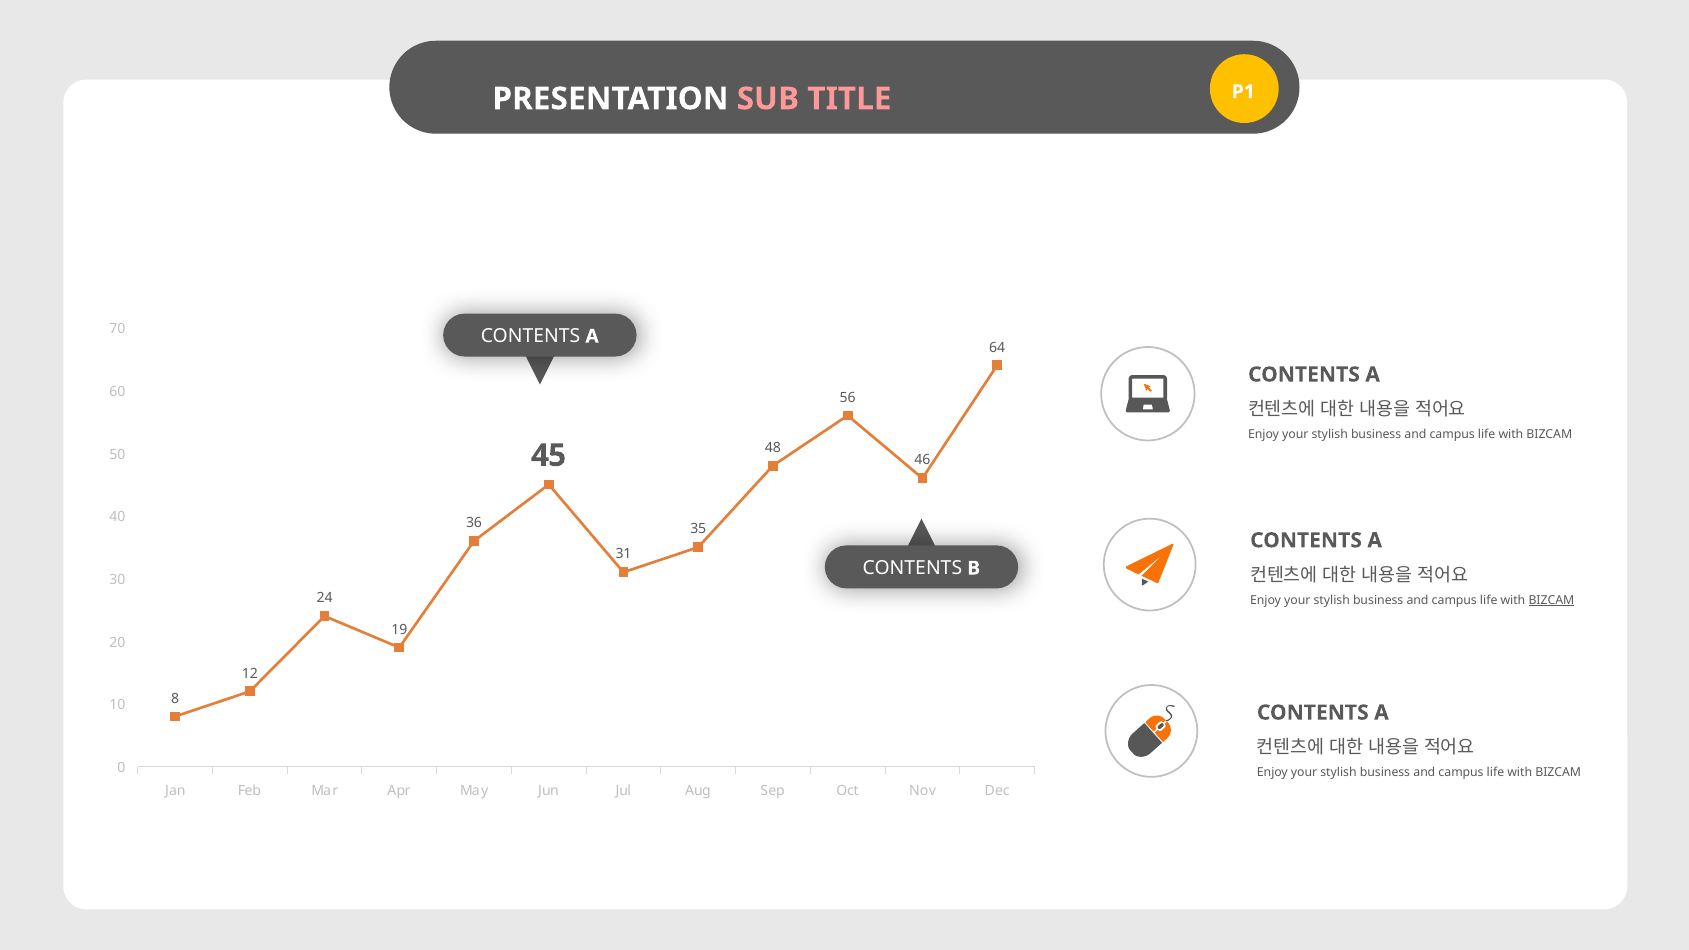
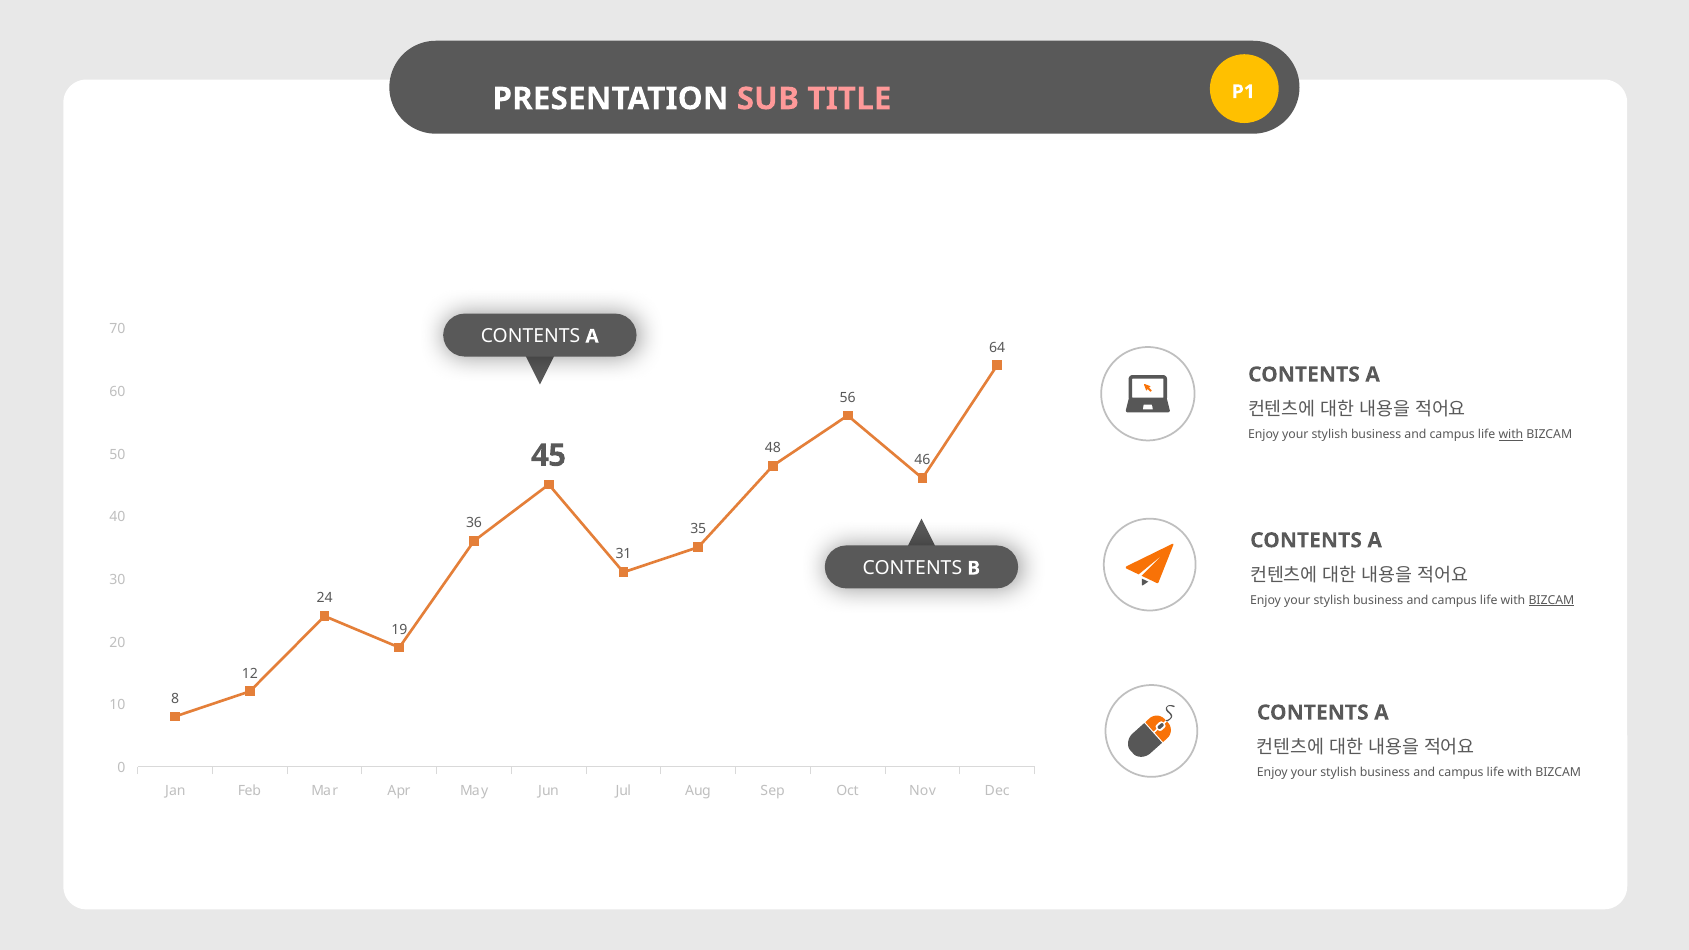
with underline: none -> present (1511, 435)
